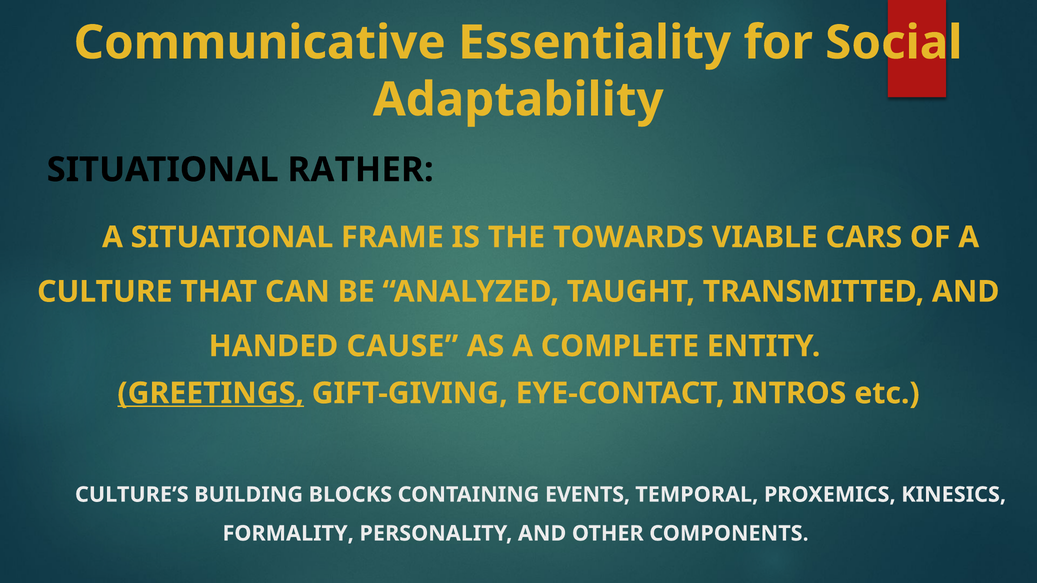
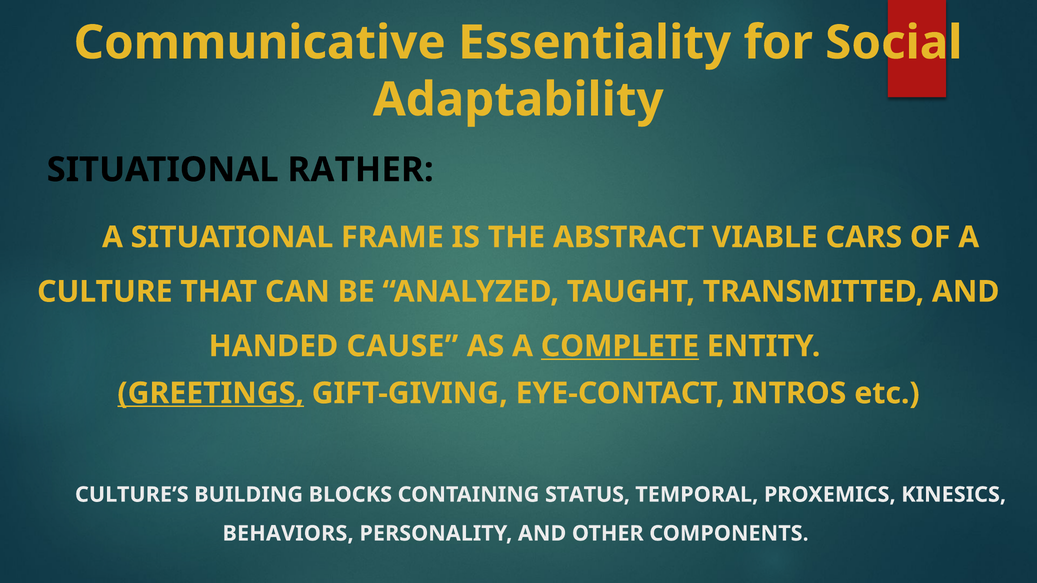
TOWARDS: TOWARDS -> ABSTRACT (629, 237)
COMPLETE underline: none -> present (620, 346)
EVENTS: EVENTS -> STATUS (587, 495)
FORMALITY: FORMALITY -> BEHAVIORS (288, 534)
